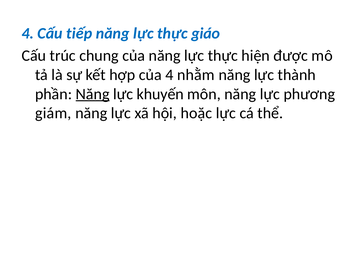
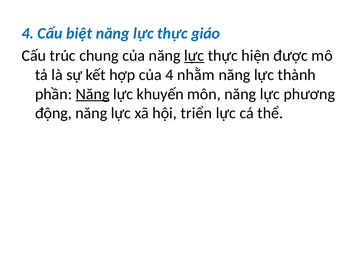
tiếp: tiếp -> biệt (79, 33)
lực underline: none -> present (194, 56)
giám: giám -> động (53, 113)
hoặc: hoặc -> triển (196, 113)
